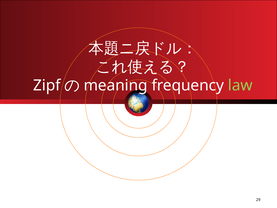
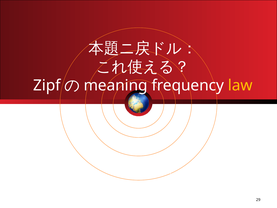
law colour: light green -> yellow (240, 85)
